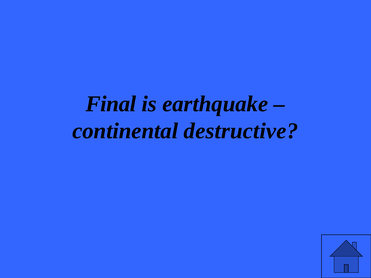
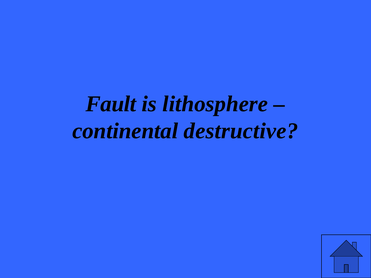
Final: Final -> Fault (111, 104)
earthquake: earthquake -> lithosphere (215, 104)
